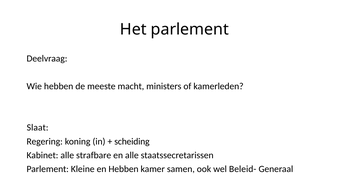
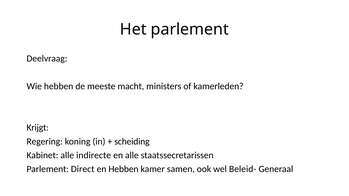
Slaat: Slaat -> Krijgt (38, 128)
strafbare: strafbare -> indirecte (94, 155)
Kleine: Kleine -> Direct (83, 169)
